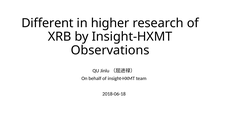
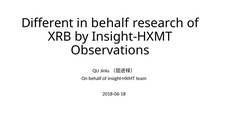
in higher: higher -> behalf (110, 23)
